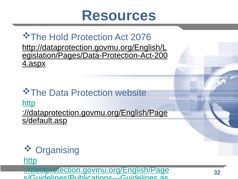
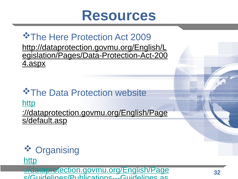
Hold: Hold -> Here (59, 37)
2076: 2076 -> 2009 (141, 37)
